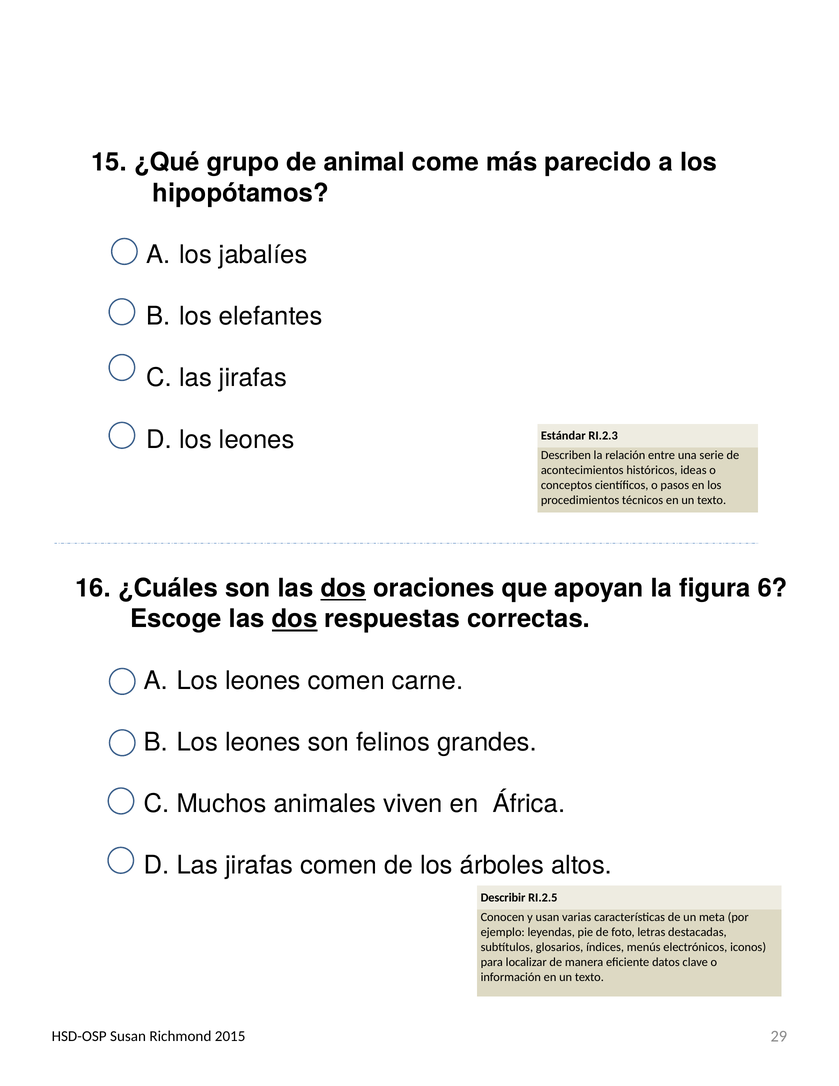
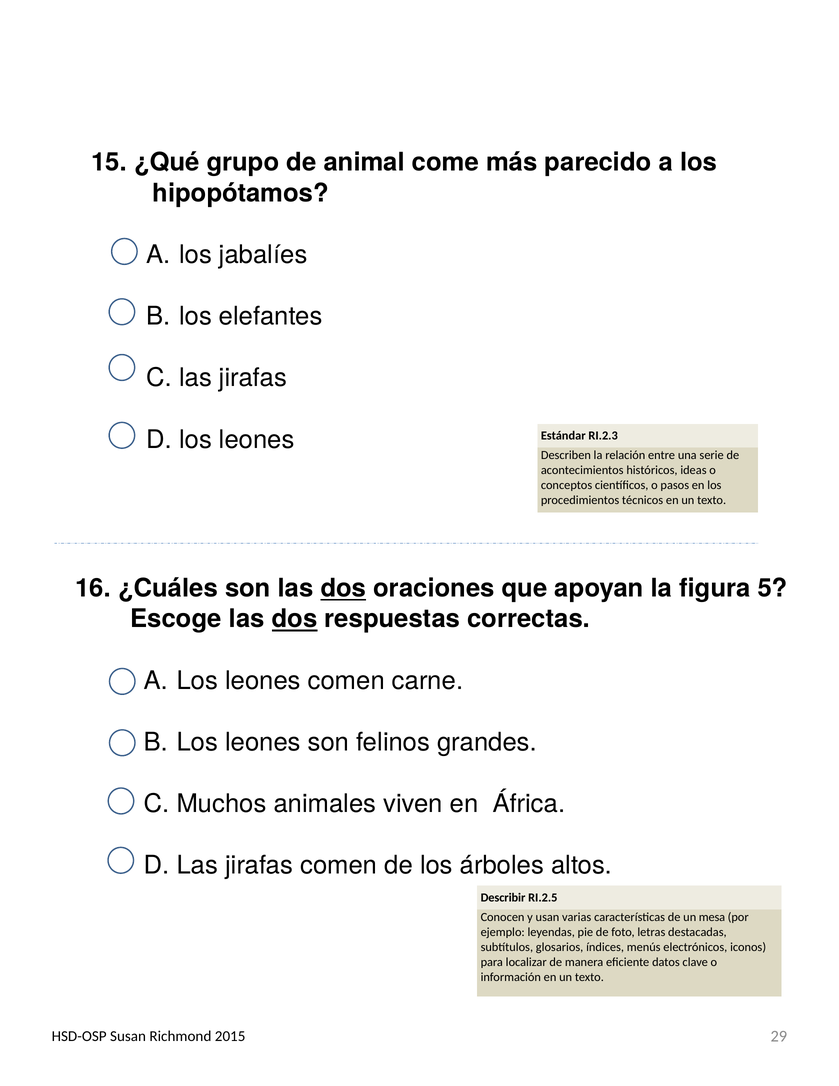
6: 6 -> 5 (773, 588)
meta: meta -> mesa (712, 917)
